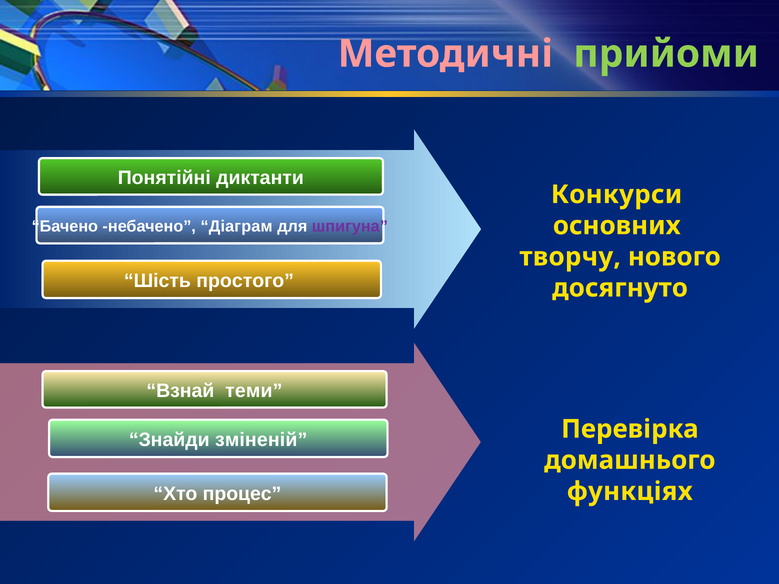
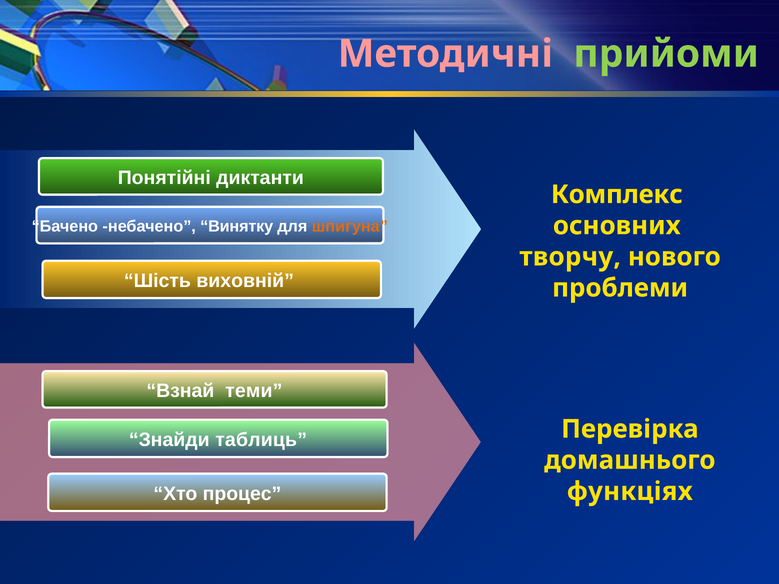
Конкурси: Конкурси -> Комплекс (617, 195)
Діаграм: Діаграм -> Винятку (237, 226)
шпигуна colour: purple -> orange (350, 226)
простого: простого -> виховній (245, 281)
досягнуто: досягнуто -> проблеми (620, 288)
зміненій: зміненій -> таблиць (261, 440)
